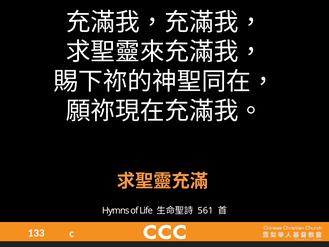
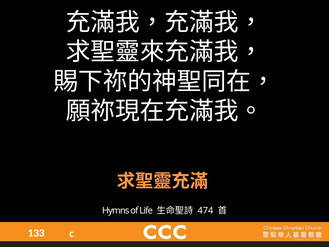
561: 561 -> 474 (205, 210)
